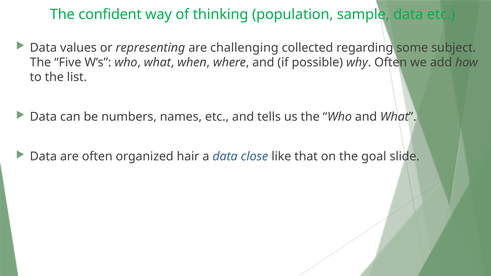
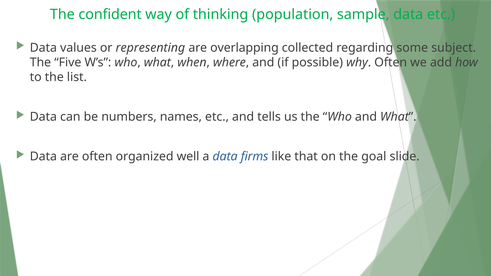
challenging: challenging -> overlapping (244, 48)
hair: hair -> well (188, 157)
close: close -> firms (255, 157)
